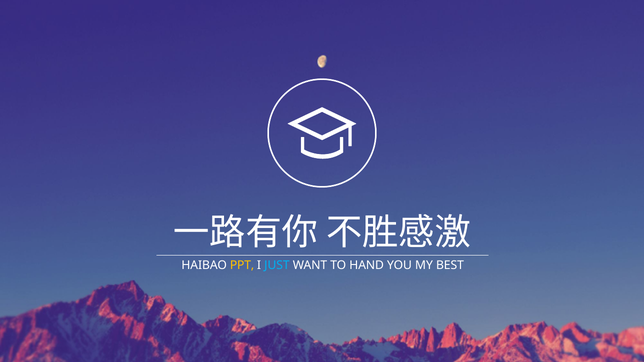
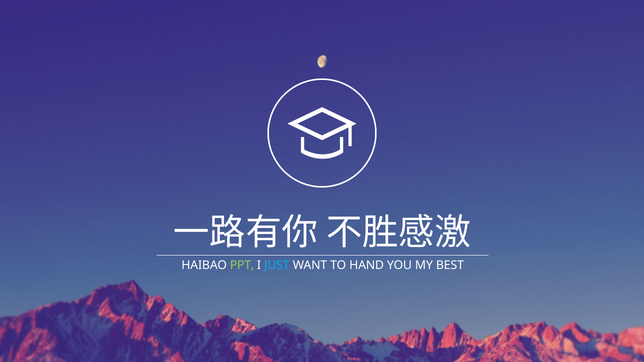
PPT colour: yellow -> light green (242, 266)
